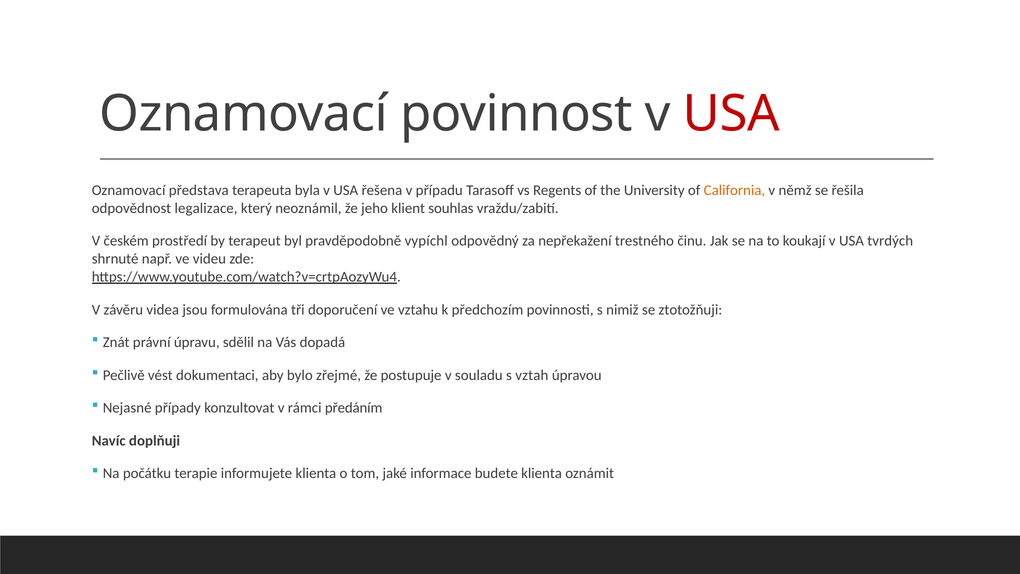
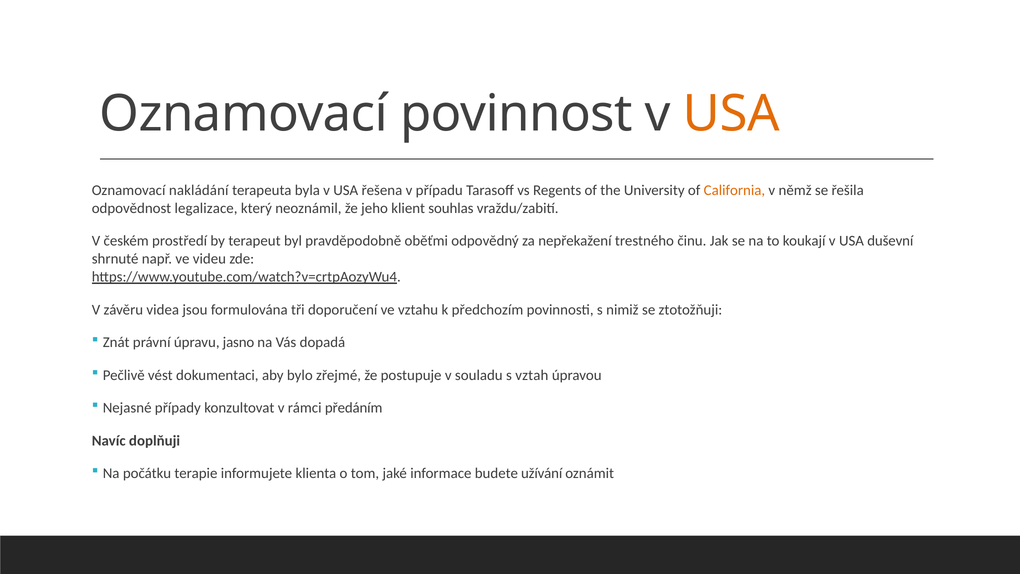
USA colour: red -> orange (731, 114)
představa: představa -> nakládání (199, 190)
vypíchl: vypíchl -> oběťmi (426, 241)
tvrdých: tvrdých -> duševní (890, 241)
sdělil: sdělil -> jasno (239, 342)
budete klienta: klienta -> užívání (542, 473)
